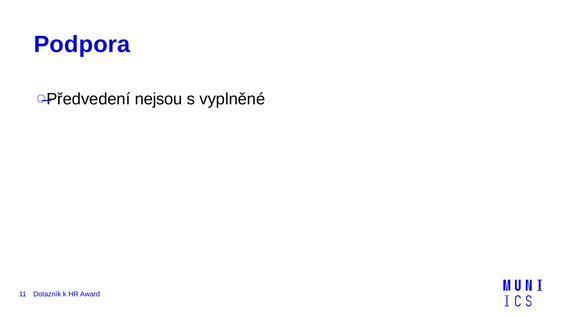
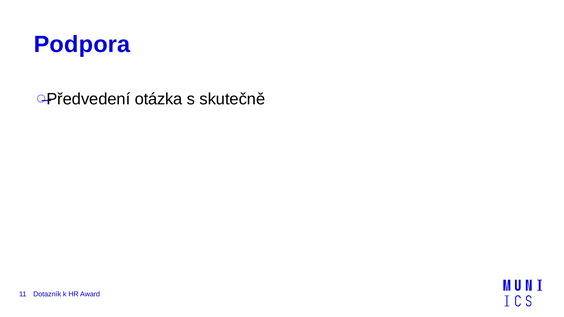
nejsou: nejsou -> otázka (159, 99)
vyplněné: vyplněné -> skutečně (232, 99)
